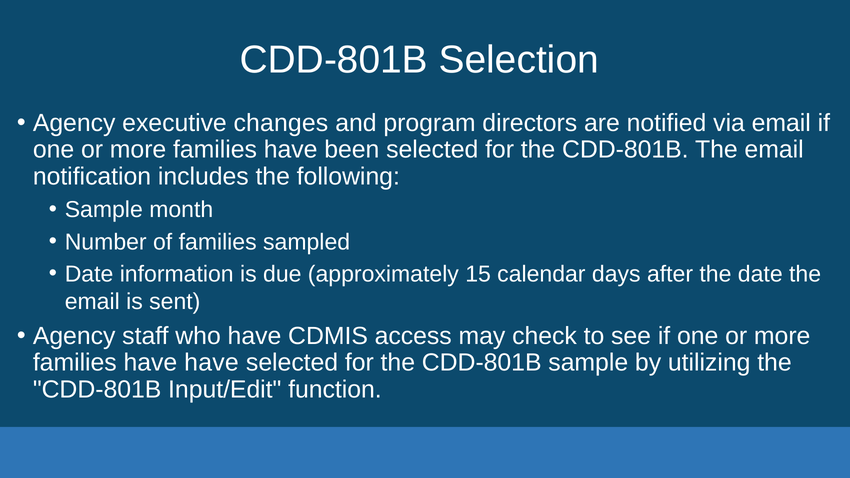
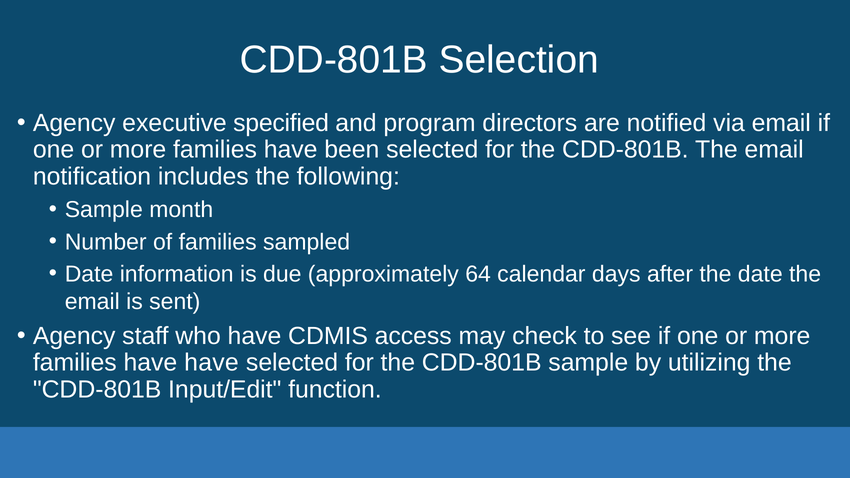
changes: changes -> specified (281, 123)
15: 15 -> 64 (478, 274)
